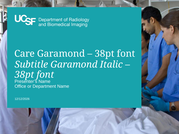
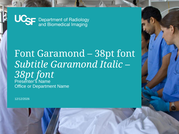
Care: Care -> Font (25, 54)
